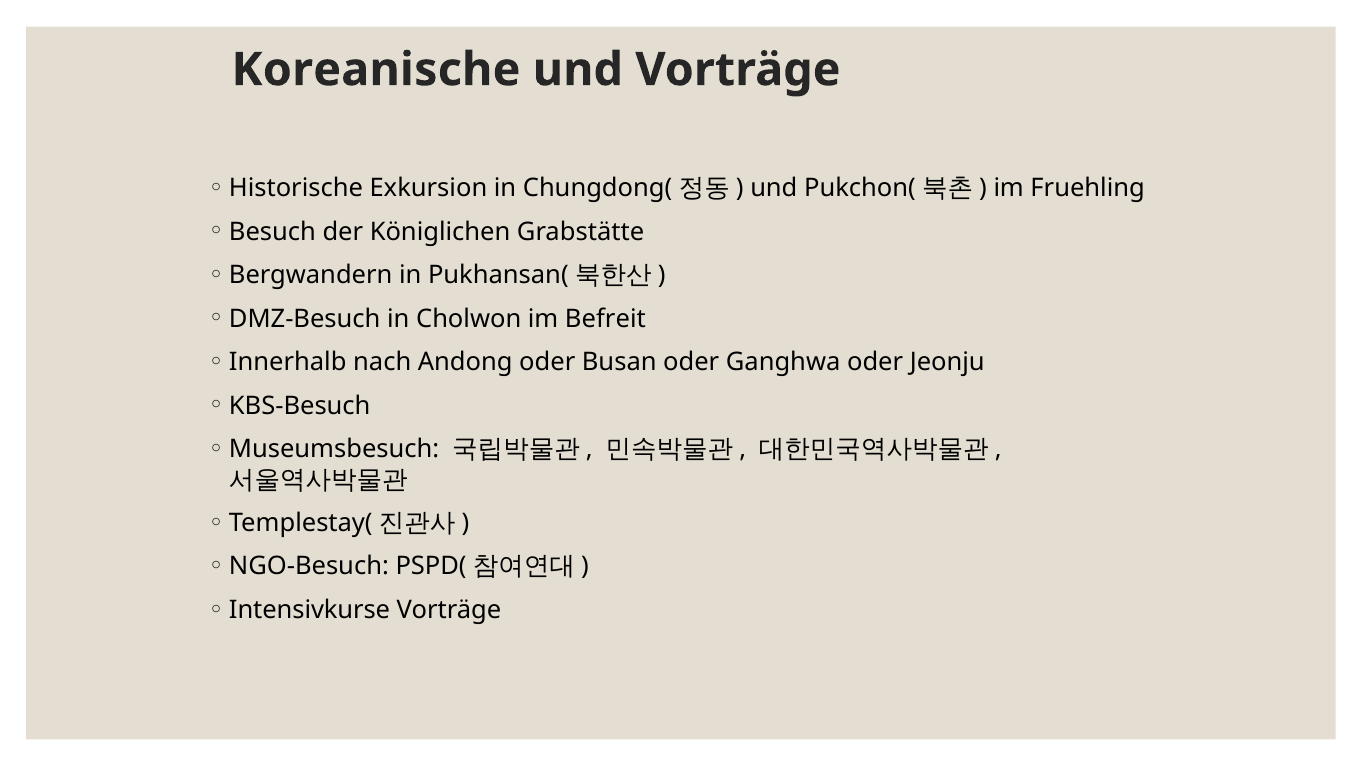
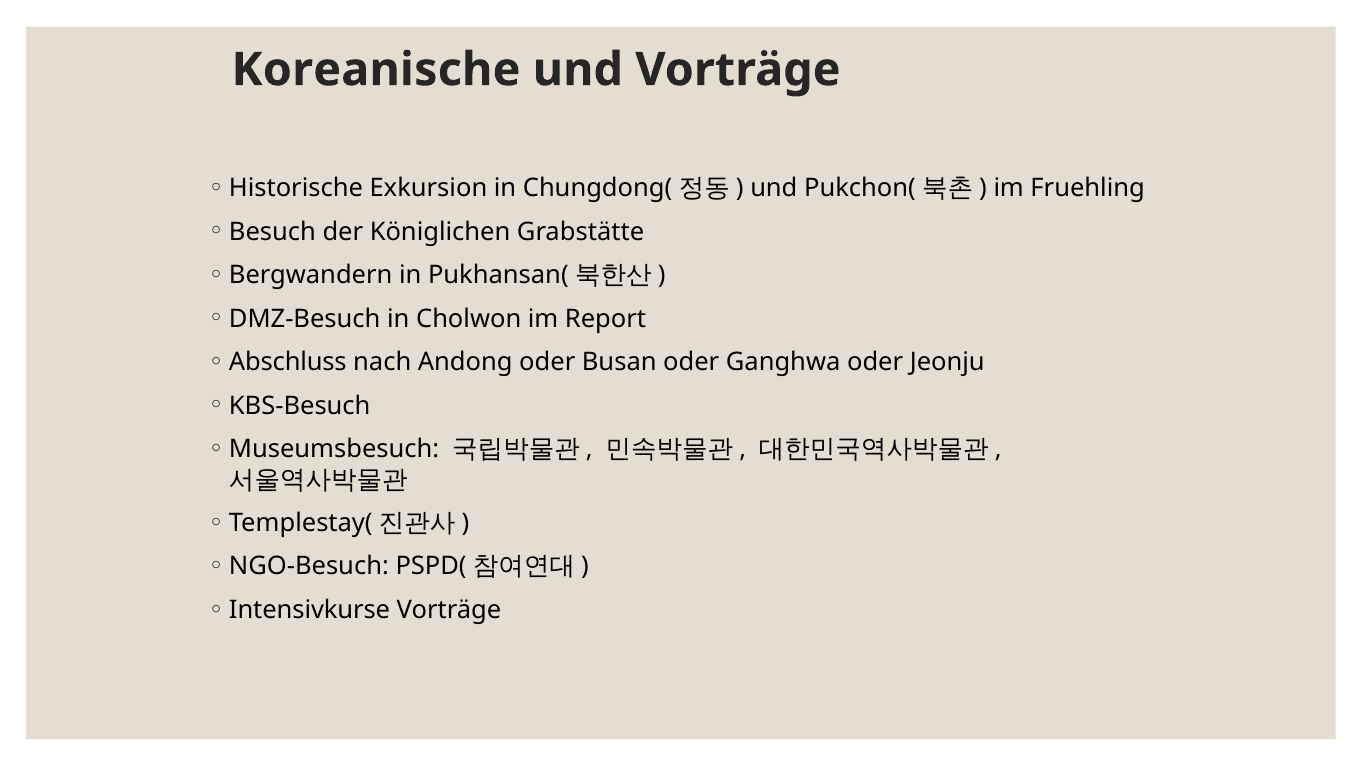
Befreit: Befreit -> Report (606, 319)
Innerhalb: Innerhalb -> Abschluss (288, 362)
